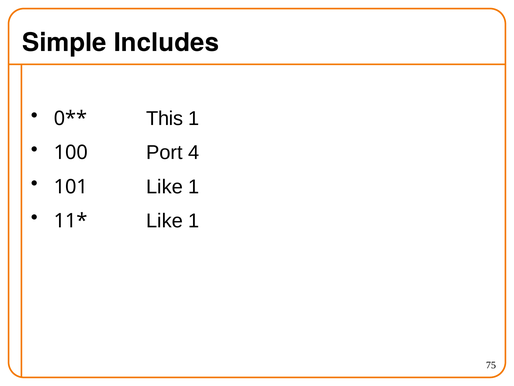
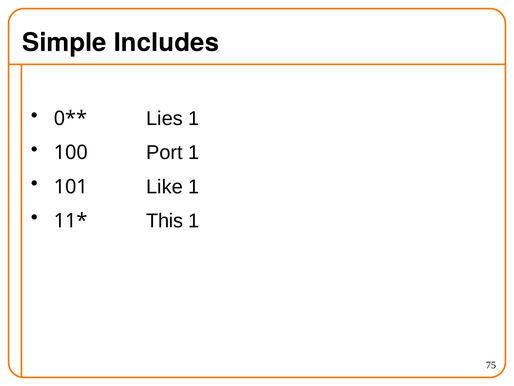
This: This -> Lies (165, 119)
Port 4: 4 -> 1 (194, 152)
Like: Like -> This (165, 220)
